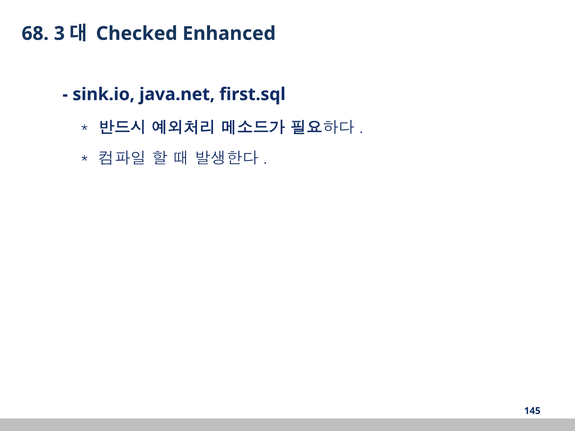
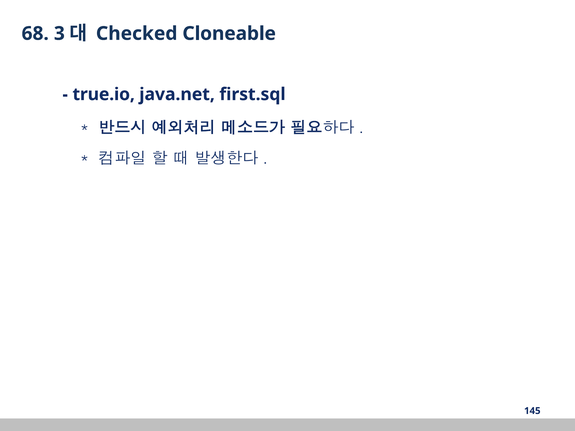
Enhanced: Enhanced -> Cloneable (229, 34)
sink.io: sink.io -> true.io (104, 94)
